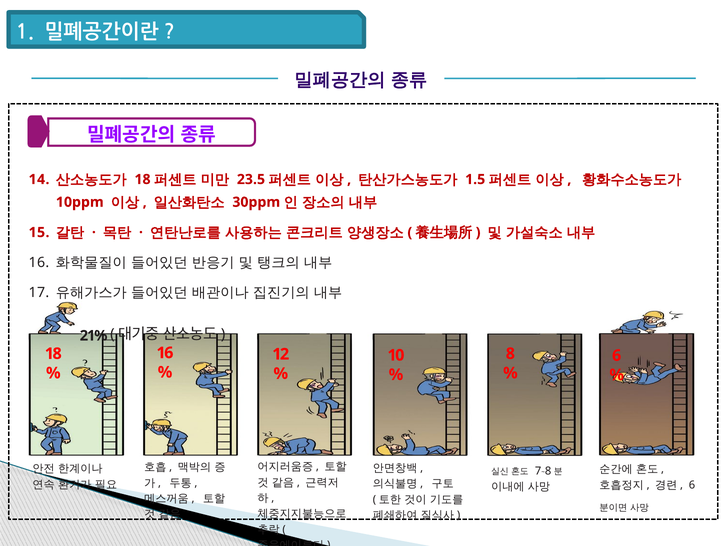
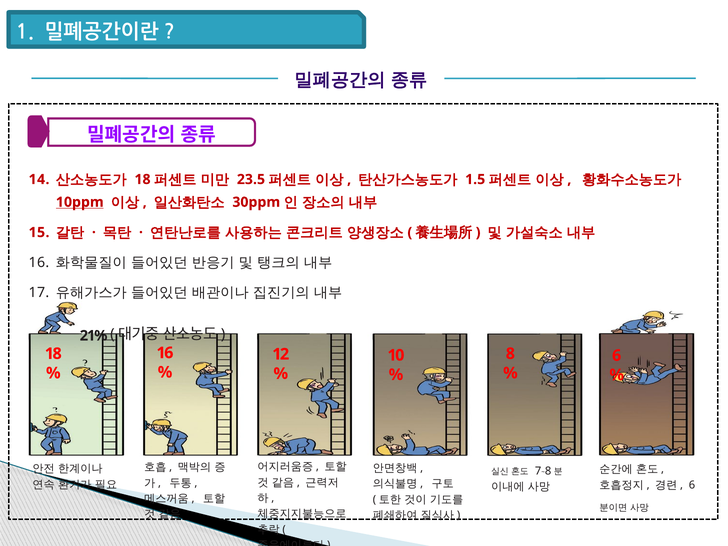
10ppm underline: none -> present (80, 202)
